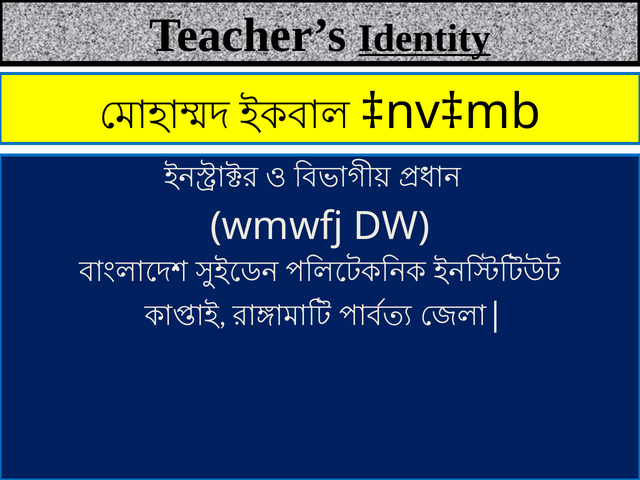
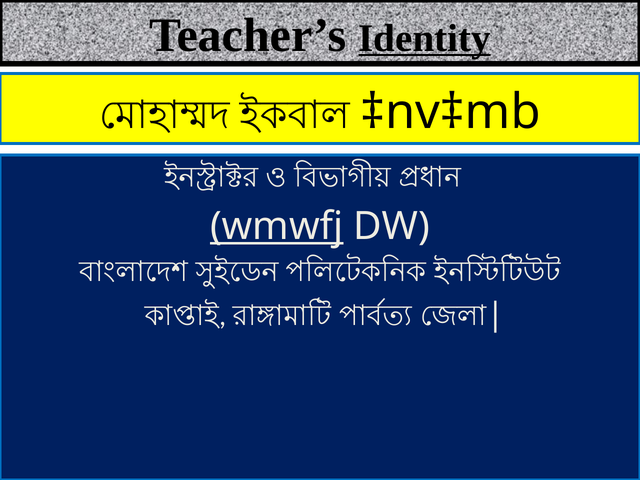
wmwfj underline: none -> present (277, 226)
